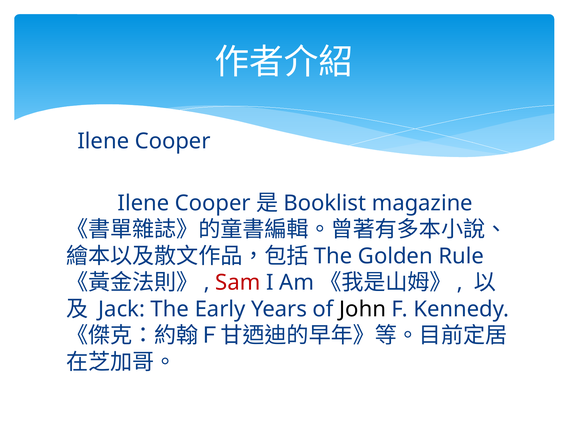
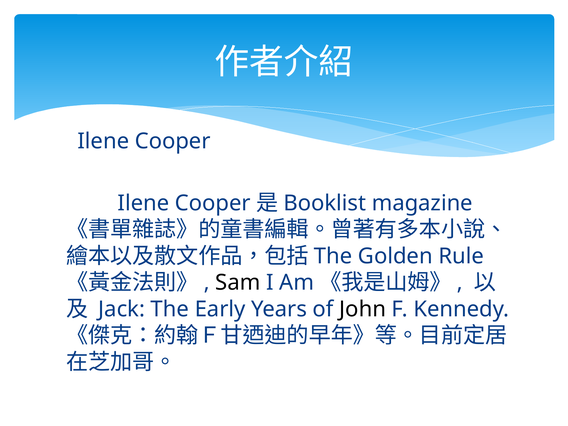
Sam colour: red -> black (238, 283)
